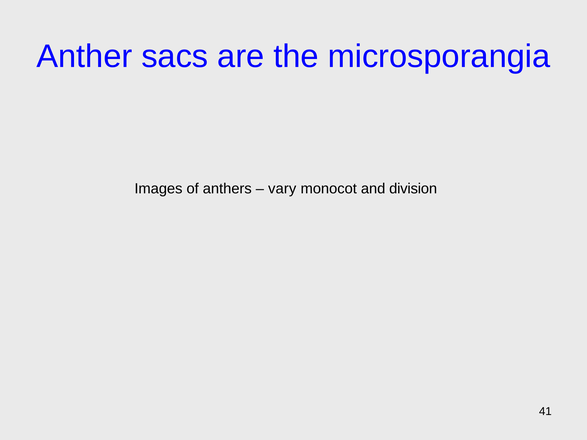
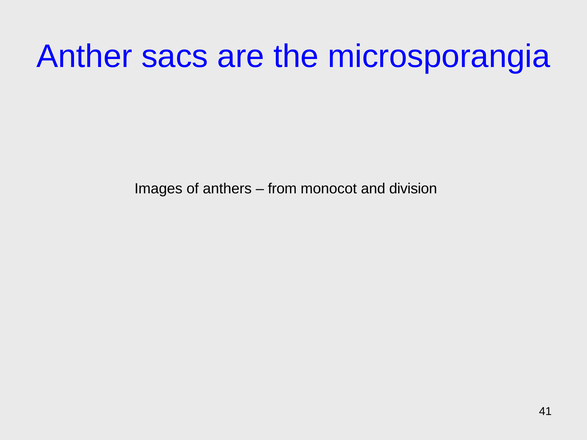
vary: vary -> from (282, 189)
